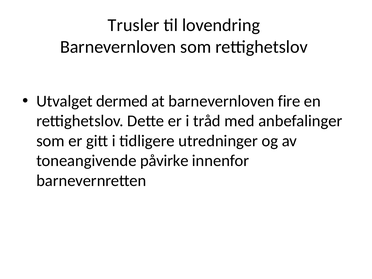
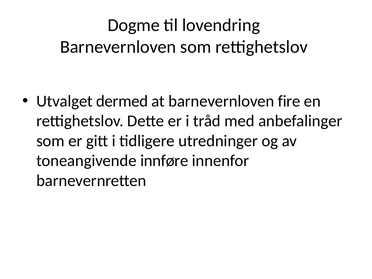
Trusler: Trusler -> Dogme (134, 25)
påvirke: påvirke -> innføre (164, 161)
